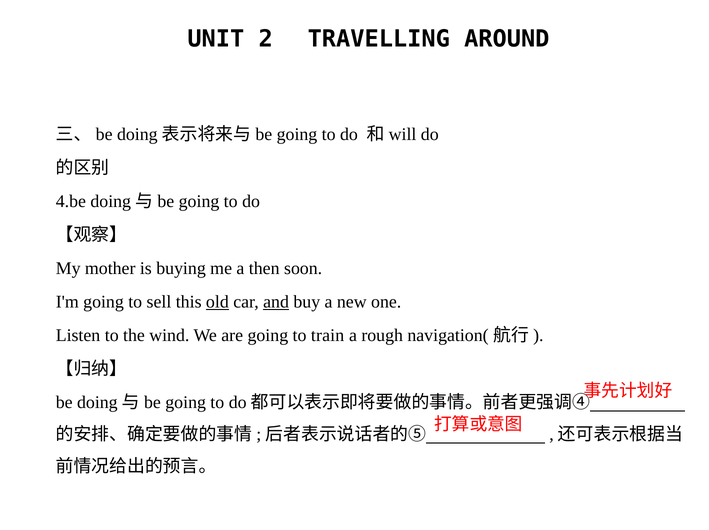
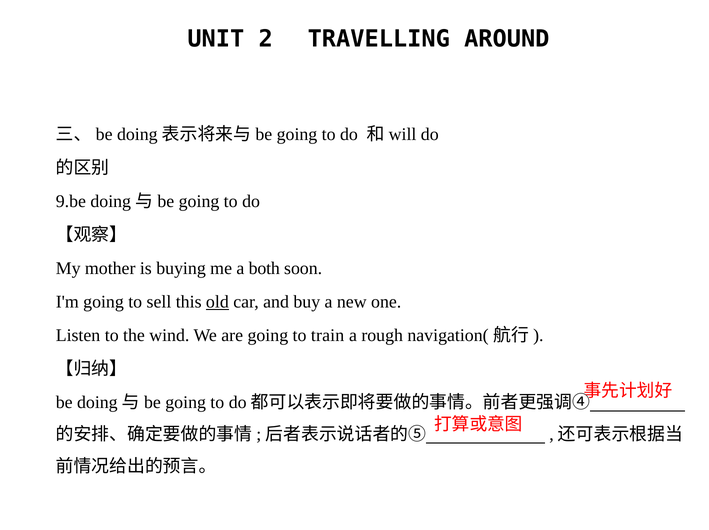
4.be: 4.be -> 9.be (71, 201)
then: then -> both (264, 268)
and underline: present -> none (276, 302)
